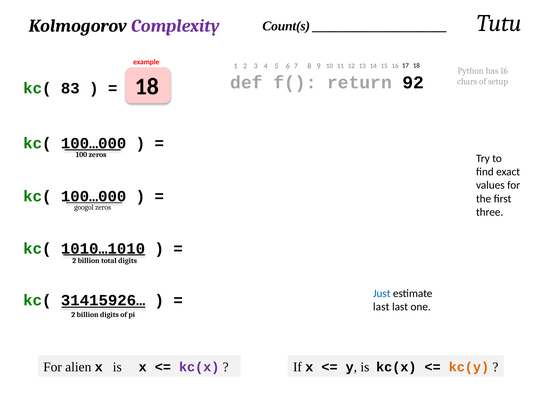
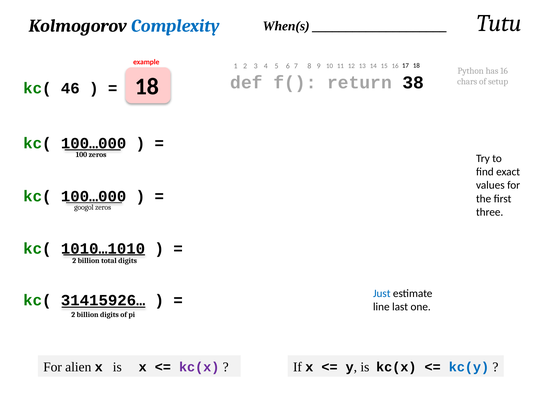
Complexity colour: purple -> blue (175, 26)
Count(s: Count(s -> When(s (286, 26)
83: 83 -> 46 (70, 88)
92: 92 -> 38 (413, 83)
last: last -> line (381, 306)
kc(y colour: orange -> blue (469, 366)
